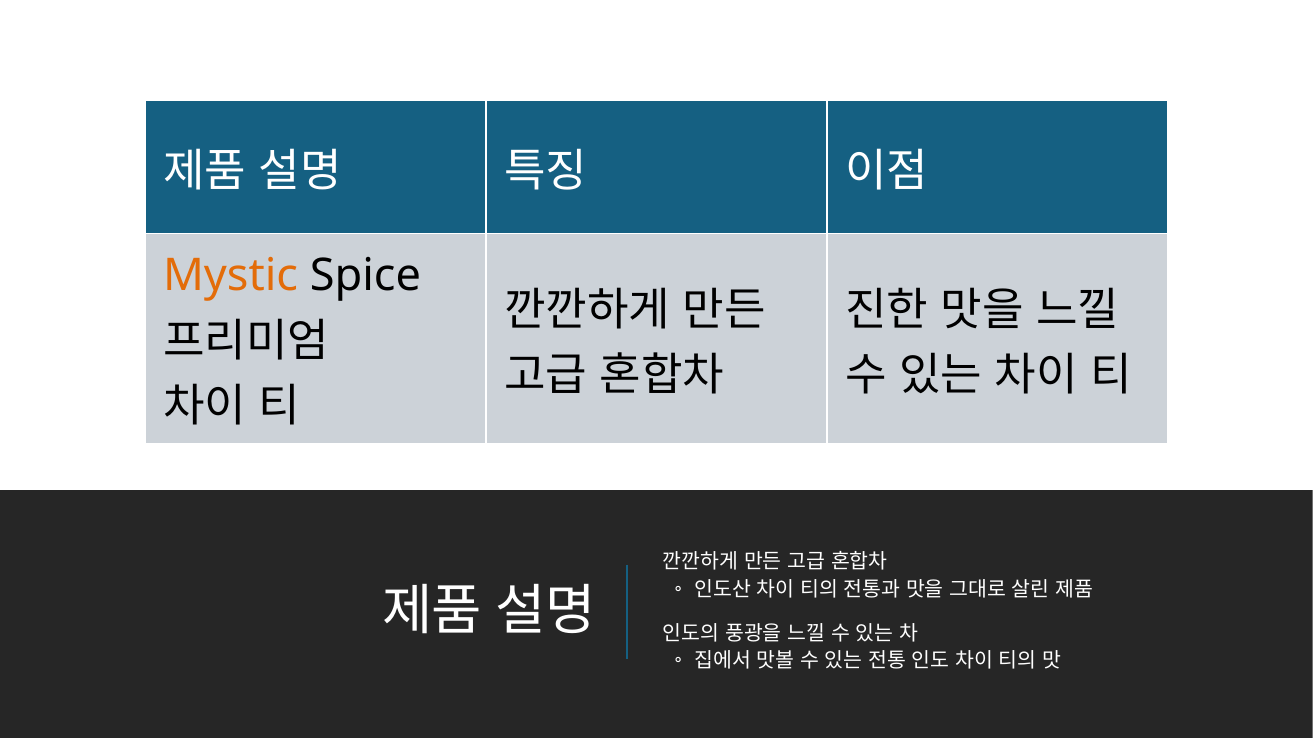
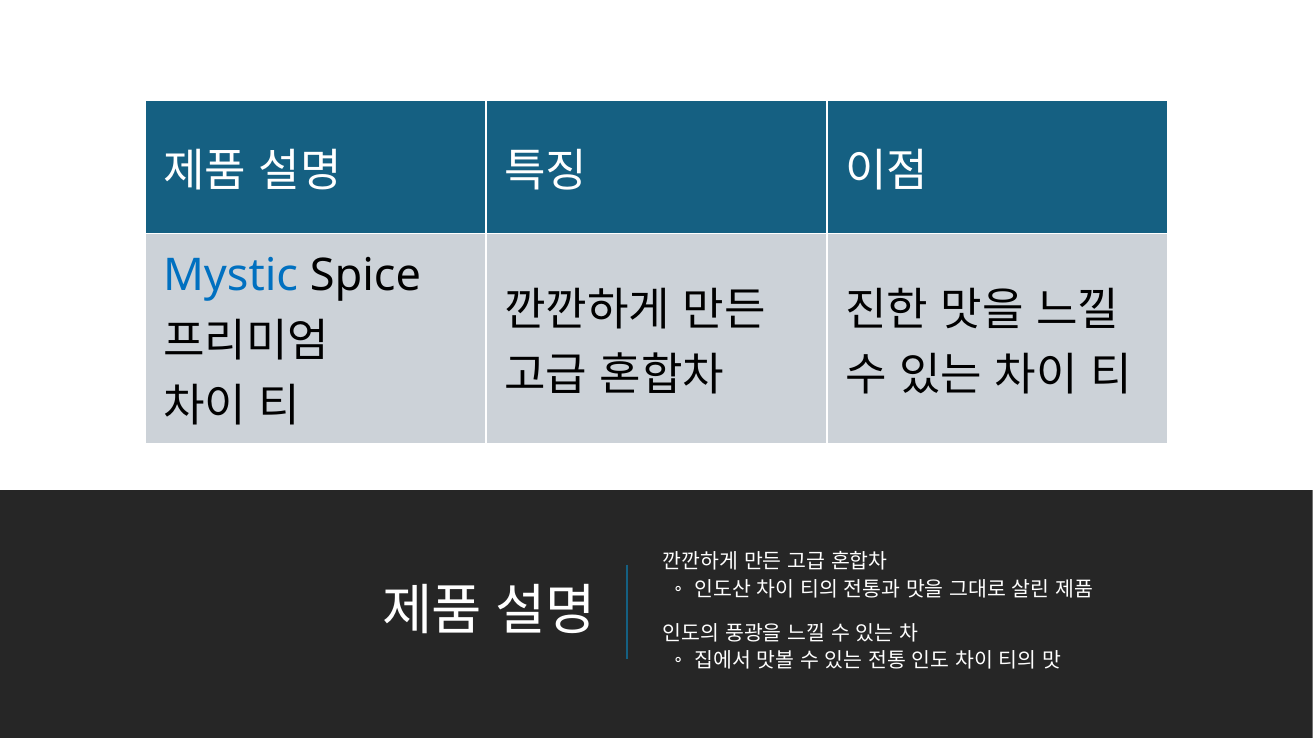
Mystic colour: orange -> blue (231, 276)
